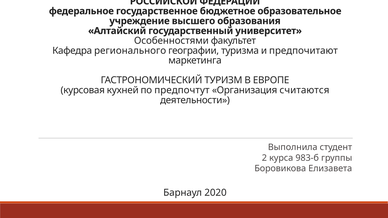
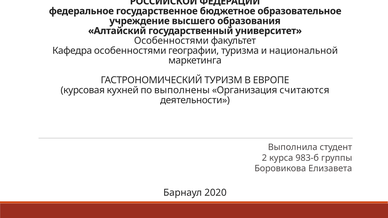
Кафедра регионального: регионального -> особенностями (130, 51)
предпочитают: предпочитают -> национальной (304, 51)
предпочтут: предпочтут -> выполнены (182, 90)
